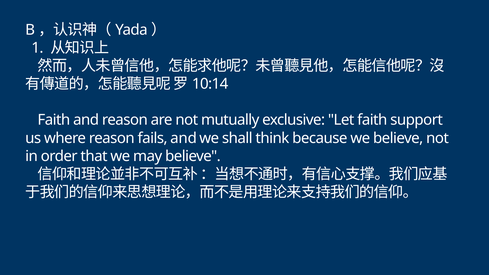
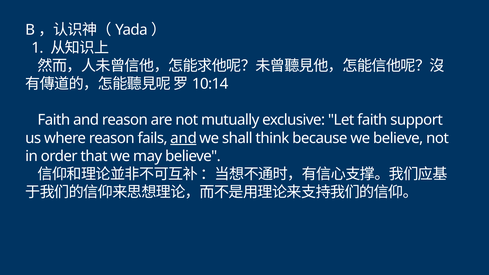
and underline: none -> present (184, 138)
